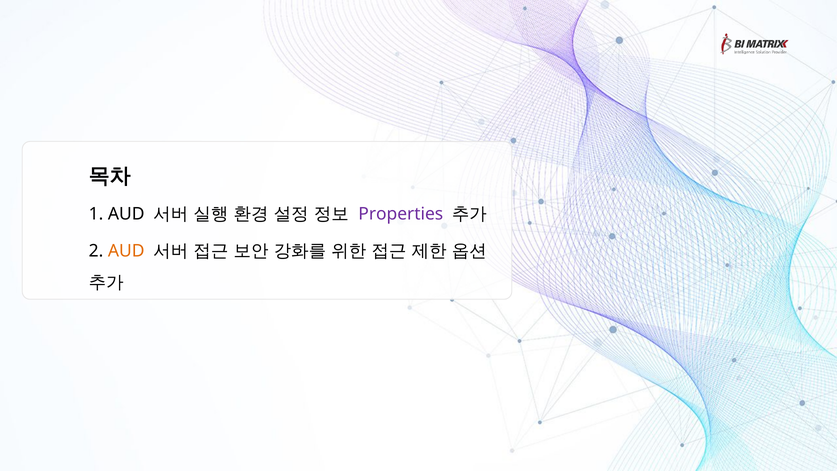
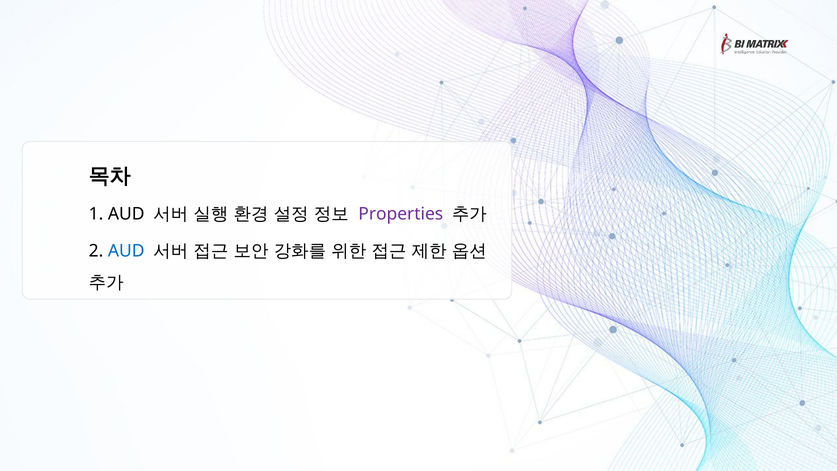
AUD colour: orange -> blue (126, 251)
